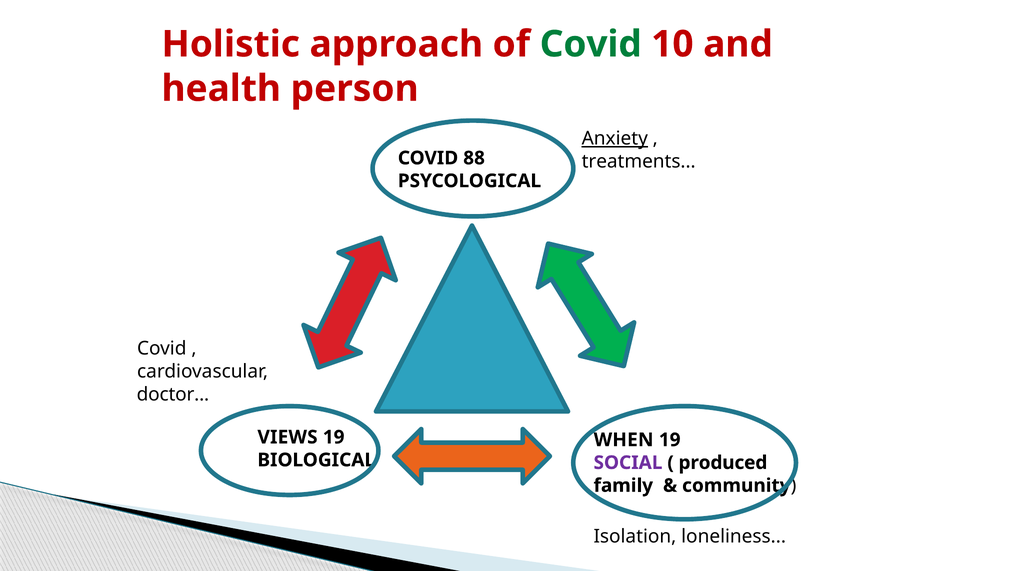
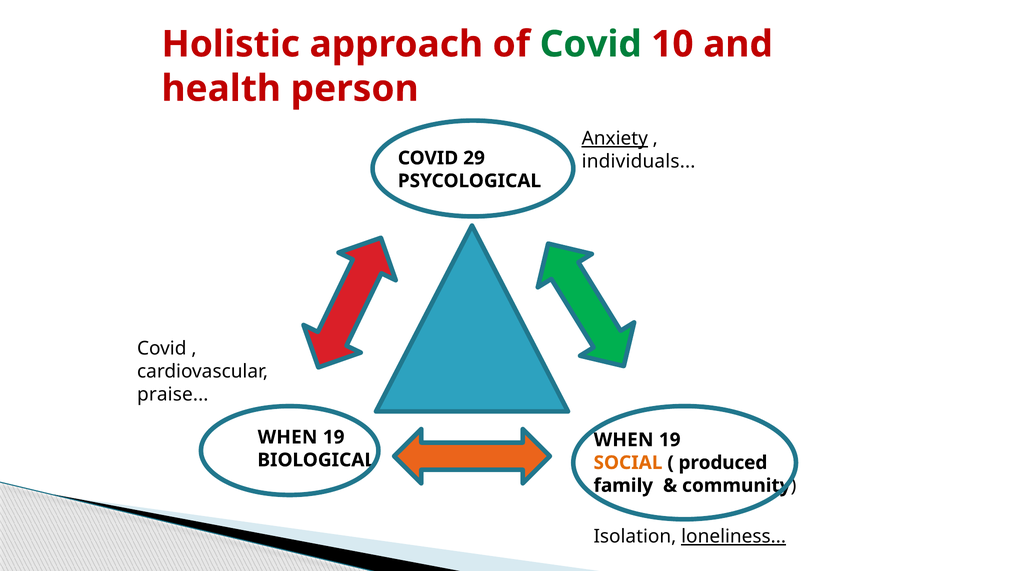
88: 88 -> 29 (474, 158)
treatments: treatments -> individuals (639, 162)
doctor: doctor -> praise (173, 395)
VIEWS: VIEWS -> WHEN (288, 438)
SOCIAL colour: purple -> orange (628, 463)
loneliness underline: none -> present (734, 537)
